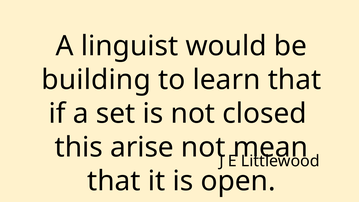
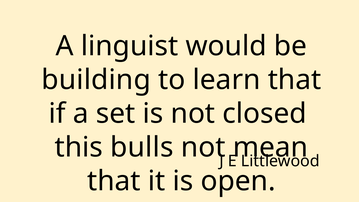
arise: arise -> bulls (142, 147)
